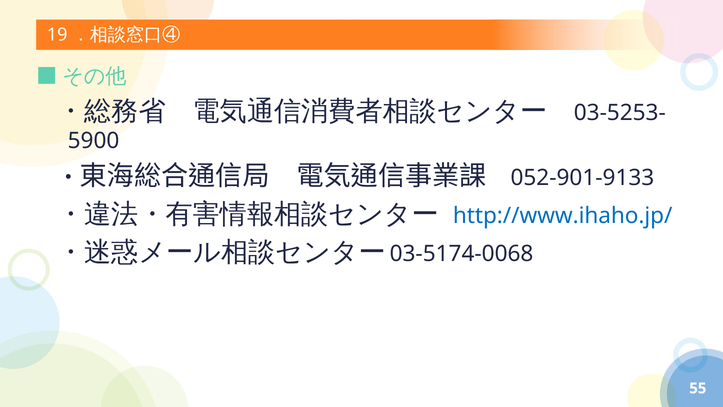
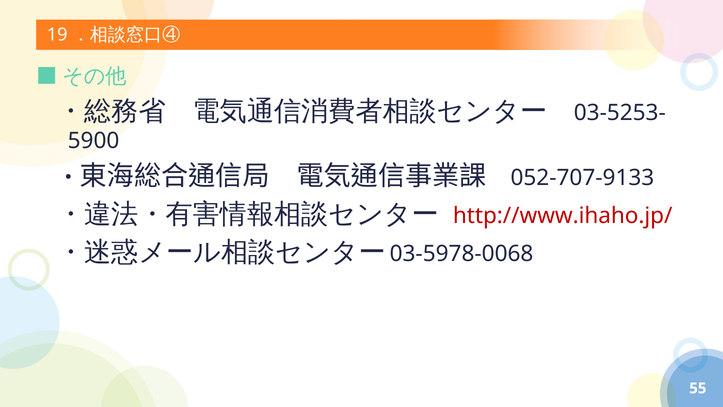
052-901-9133: 052-901-9133 -> 052-707-9133 (582, 178)
http://www.ihaho.jp/ colour: blue -> red (563, 216)
03-5174-0068: 03-5174-0068 -> 03-5978-0068 (462, 254)
